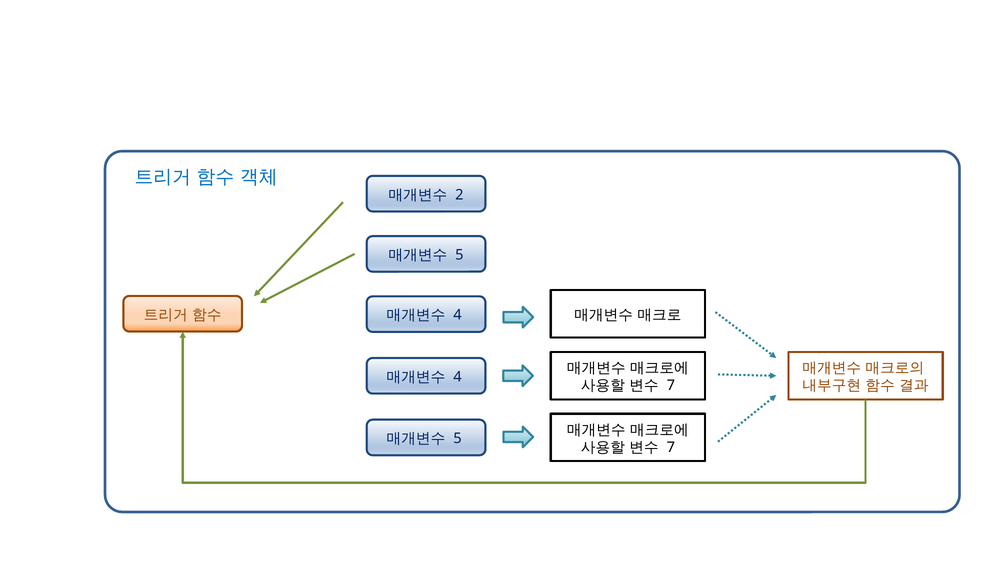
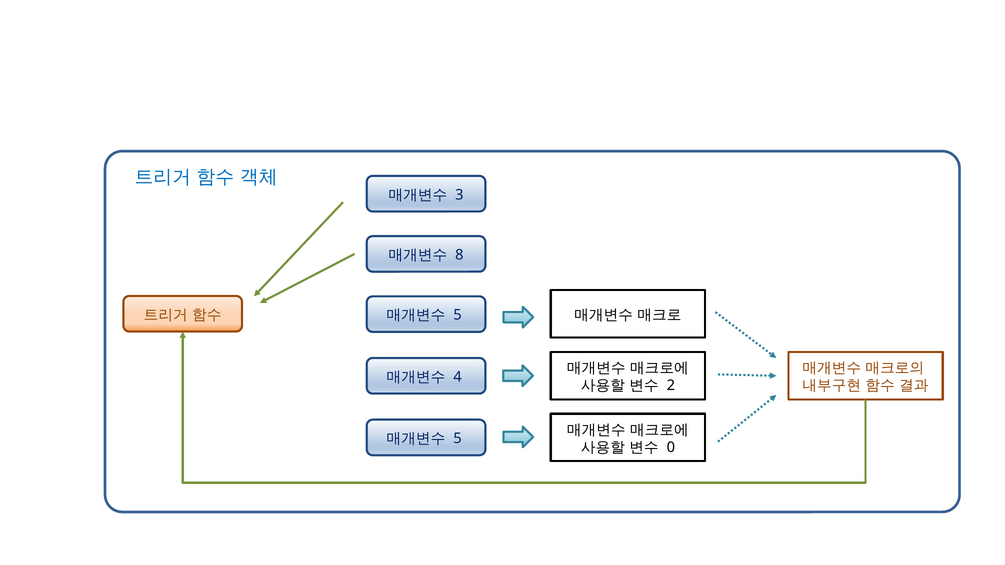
2: 2 -> 3 (459, 195)
5: 5 -> 8 (459, 255)
4: 4 -> 5 (457, 315)
7: 7 -> 2 (671, 386)
7: 7 -> 0 (671, 448)
